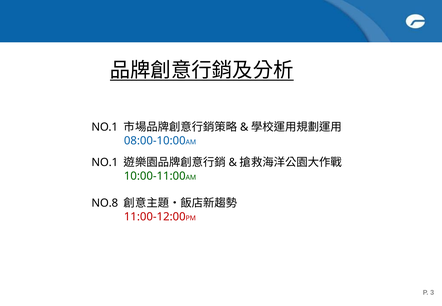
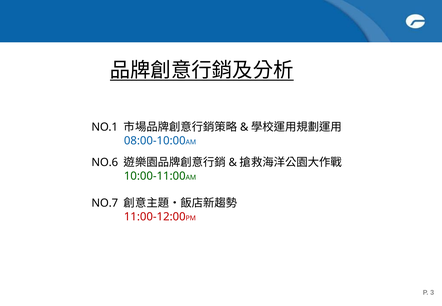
NO.1: NO.1 -> NO.6 (105, 162)
NO.8: NO.8 -> NO.7 (105, 203)
